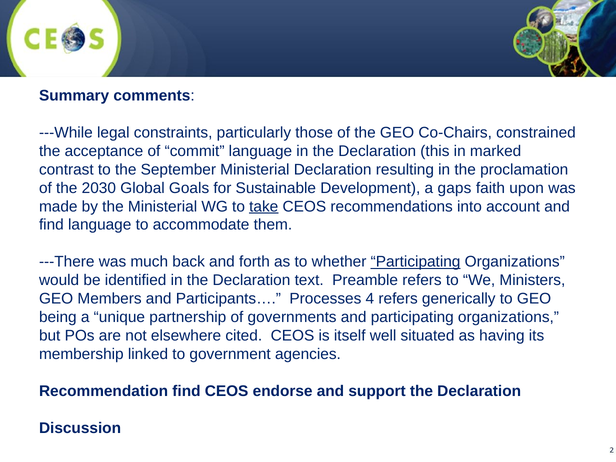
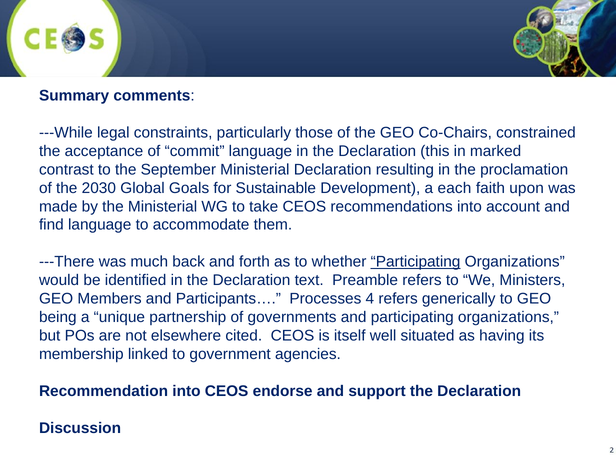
gaps: gaps -> each (454, 188)
take underline: present -> none (264, 206)
Recommendation find: find -> into (186, 391)
